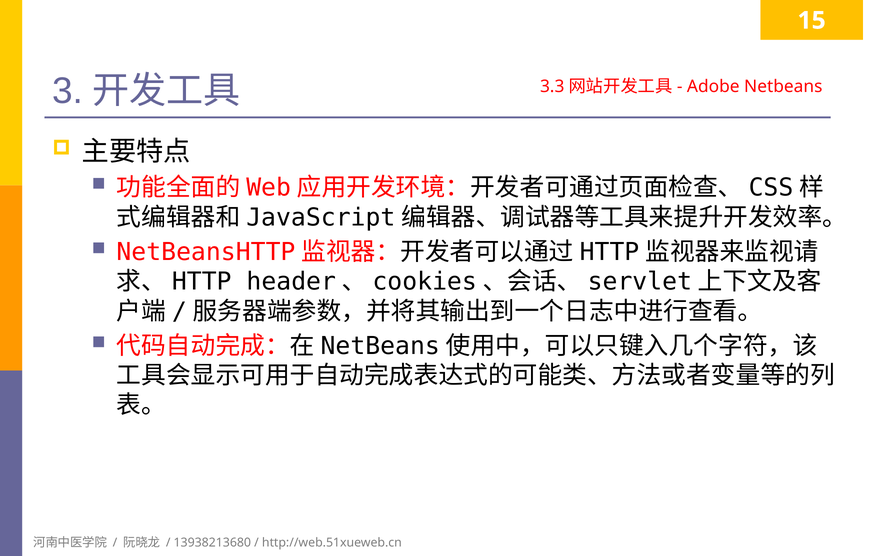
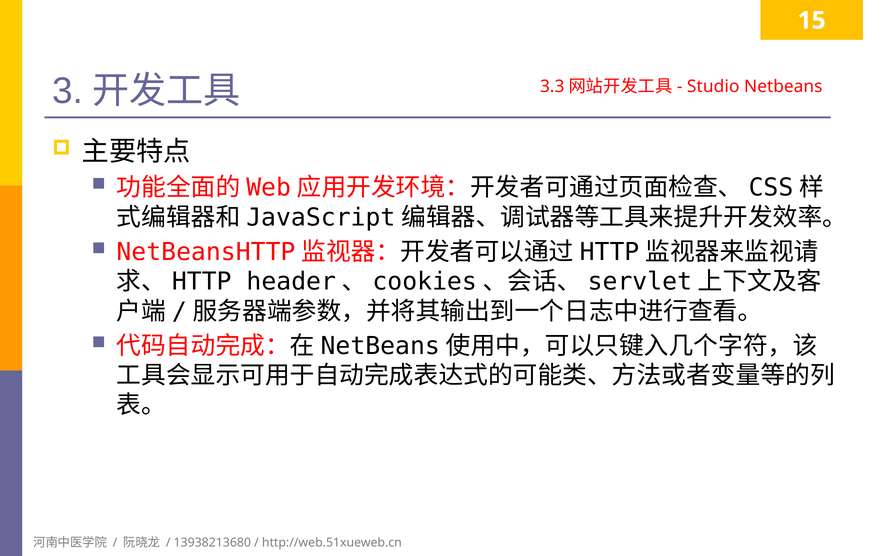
Adobe: Adobe -> Studio (713, 86)
